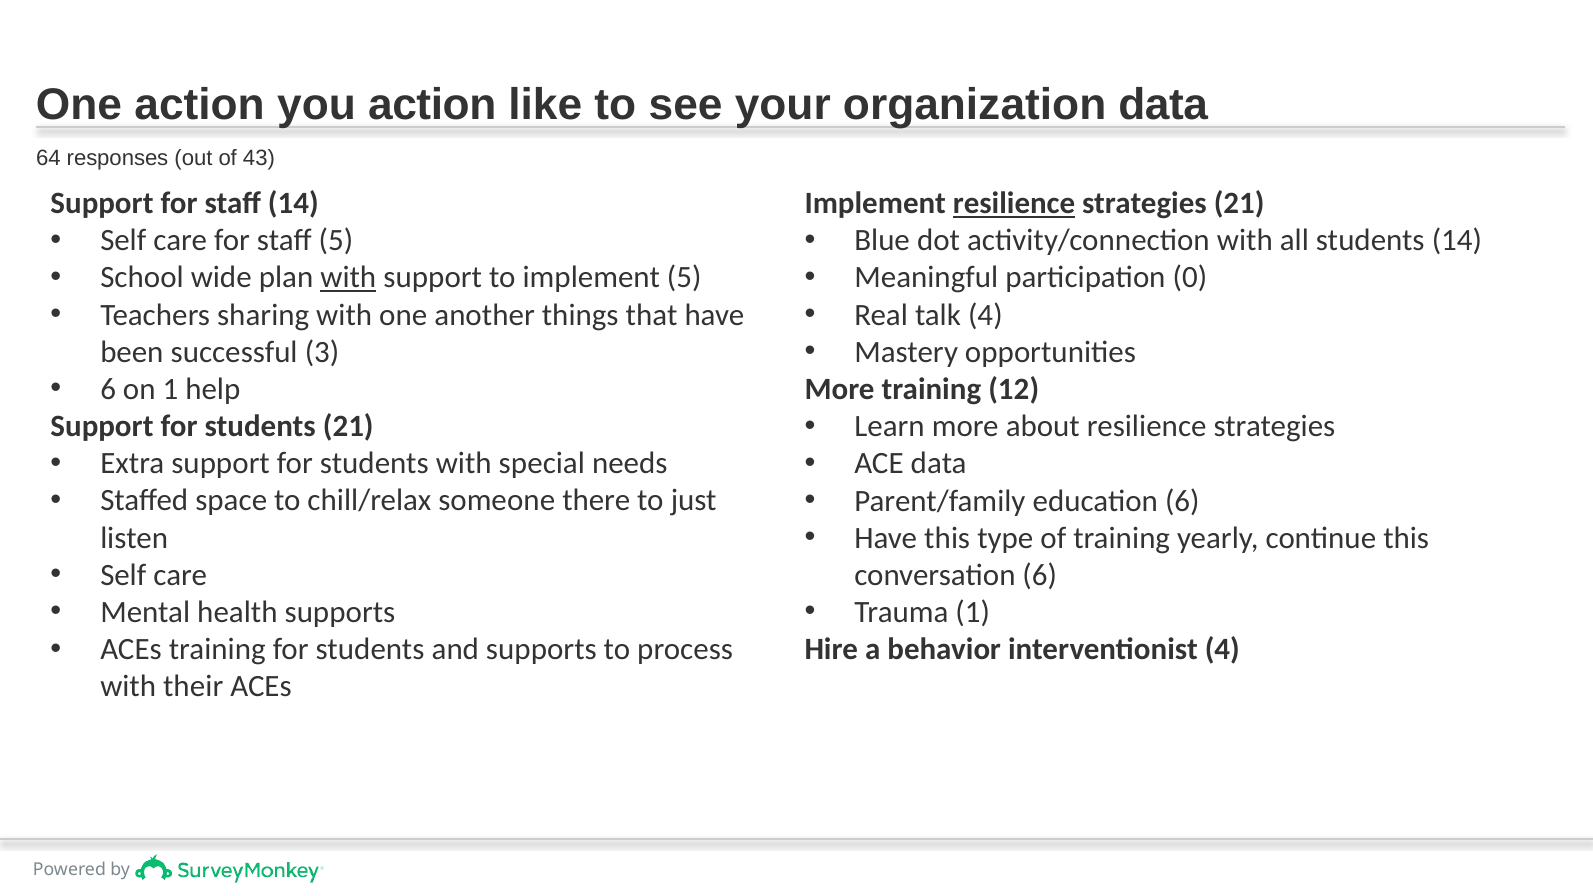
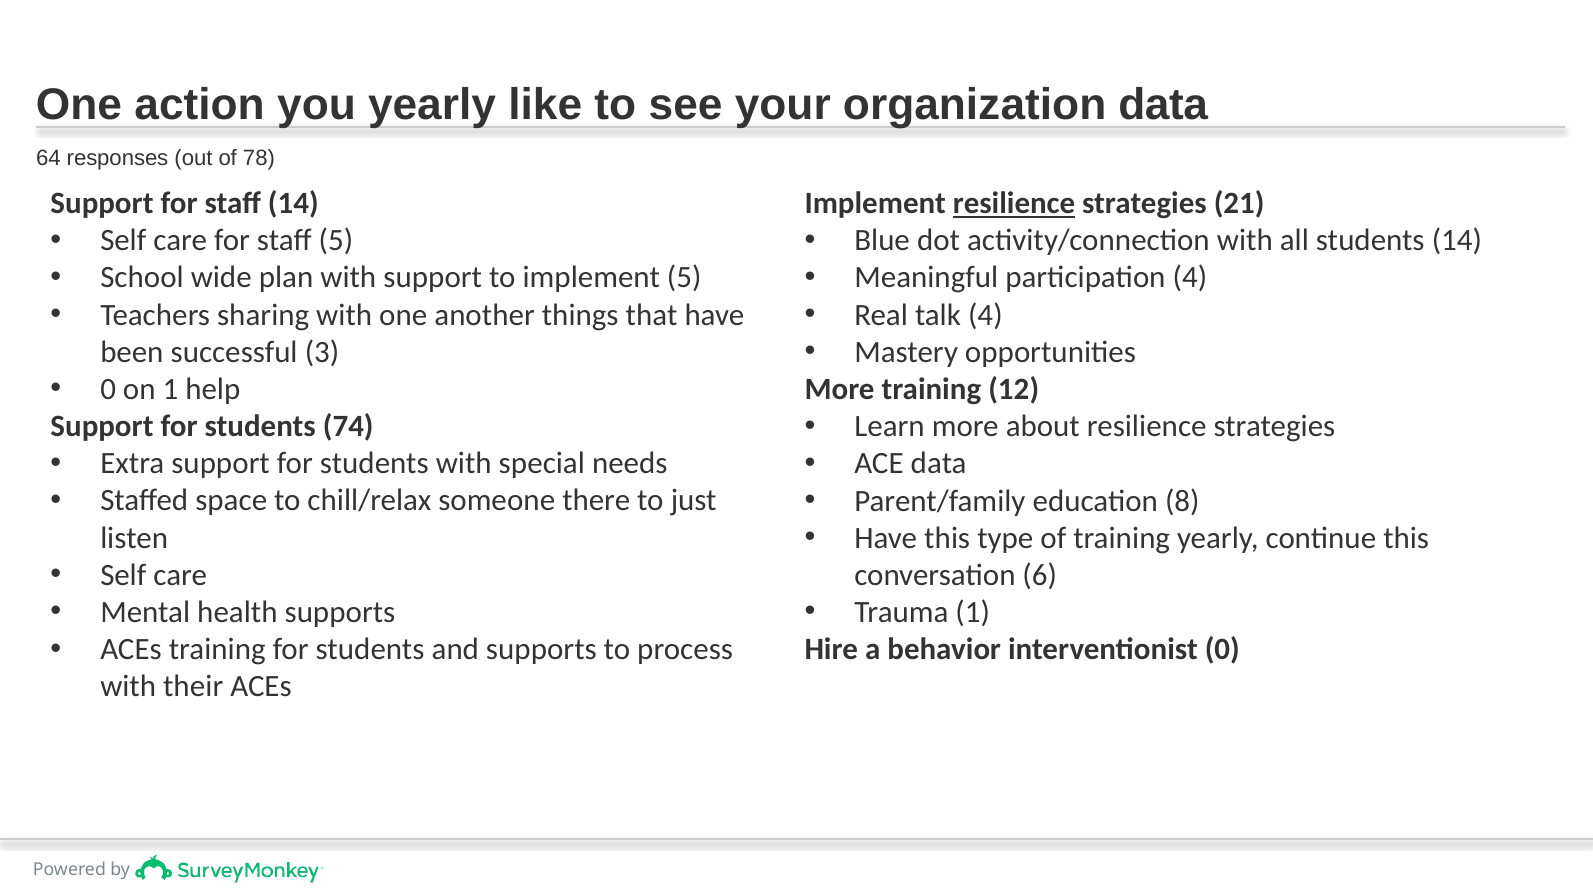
you action: action -> yearly (432, 105)
43: 43 -> 78 (259, 158)
with underline: present -> none (348, 278)
participation 0: 0 -> 4 (1190, 278)
6: 6 -> 0 (108, 389)
students 21: 21 -> 74 (348, 426)
education 6: 6 -> 8 (1182, 501)
interventionist 4: 4 -> 0 (1222, 650)
